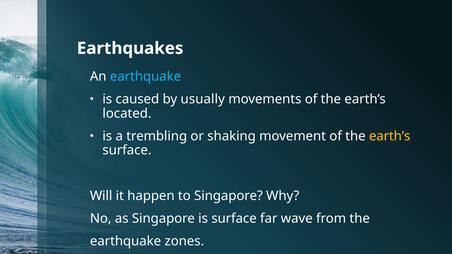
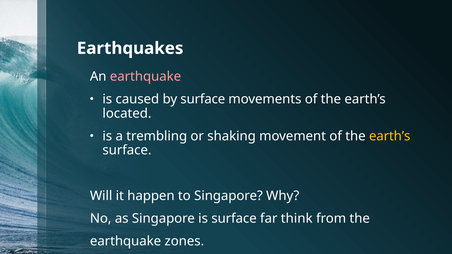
earthquake colour: light blue -> pink (146, 77)
by usually: usually -> surface (203, 99)
wave: wave -> think (297, 219)
